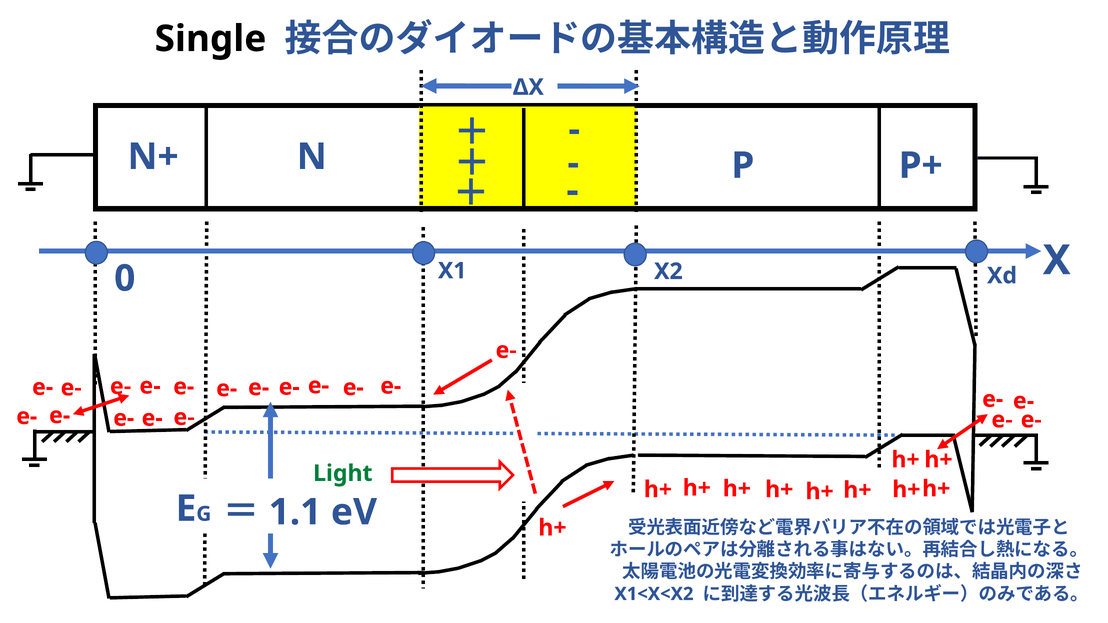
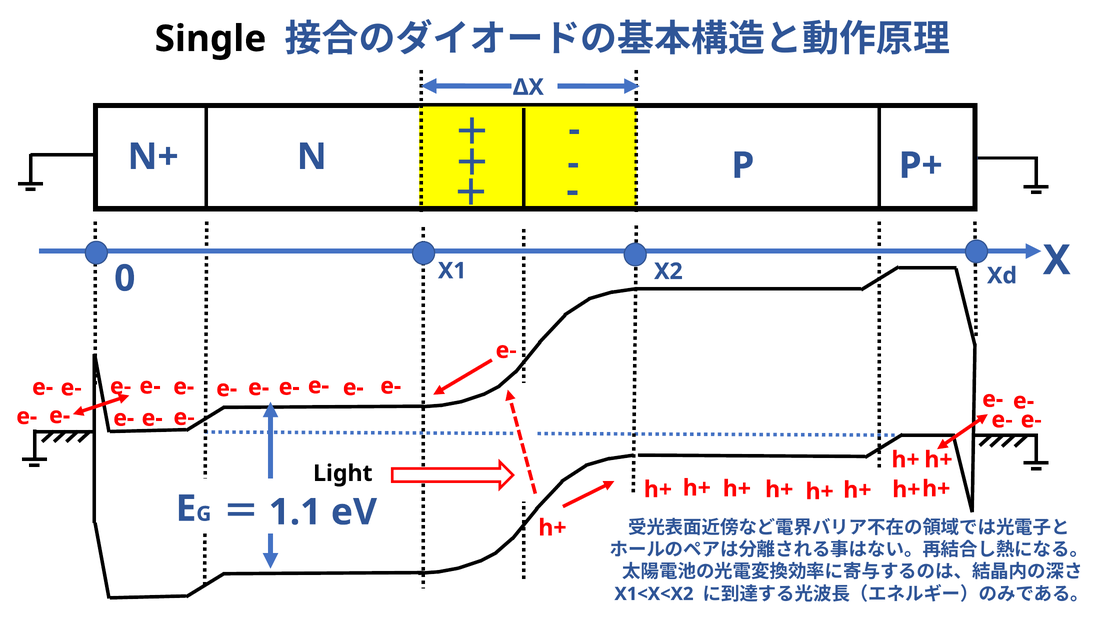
Light colour: green -> black (343, 474)
